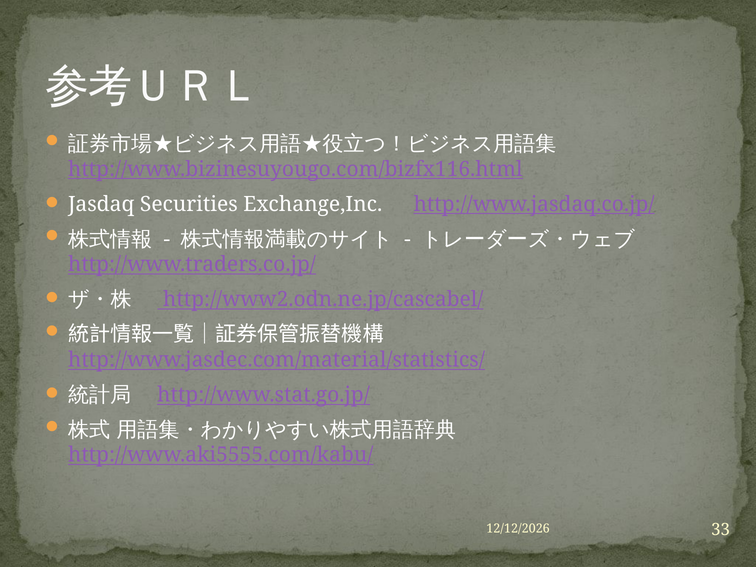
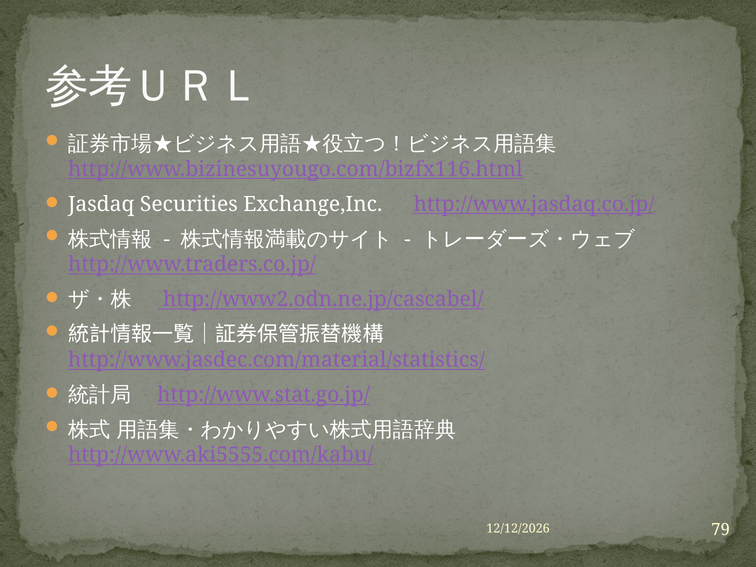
33: 33 -> 79 (721, 530)
